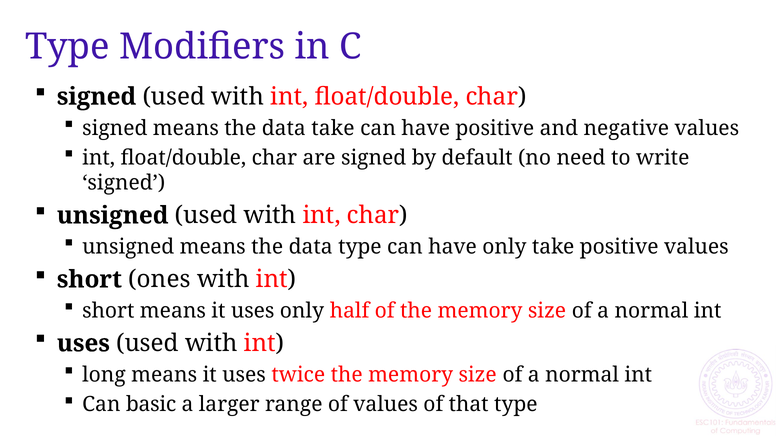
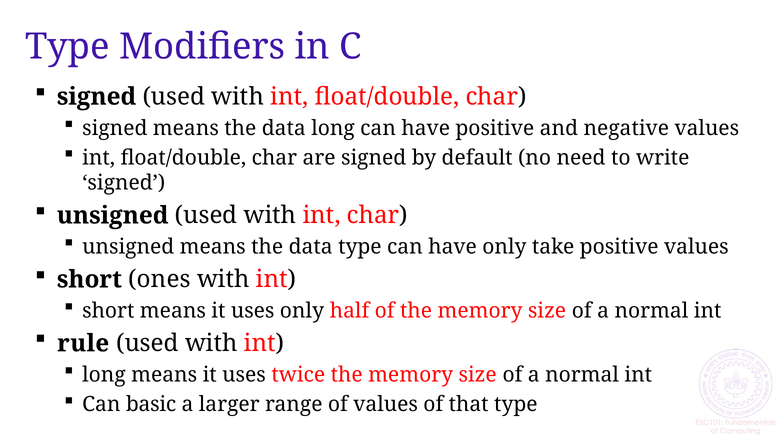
data take: take -> long (333, 128)
uses: uses -> rule (83, 344)
